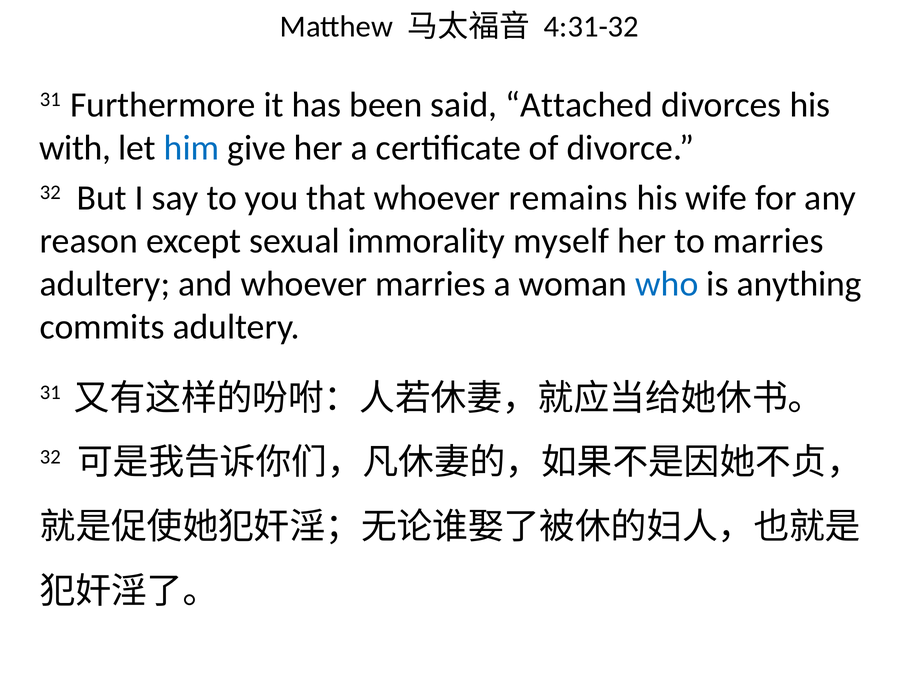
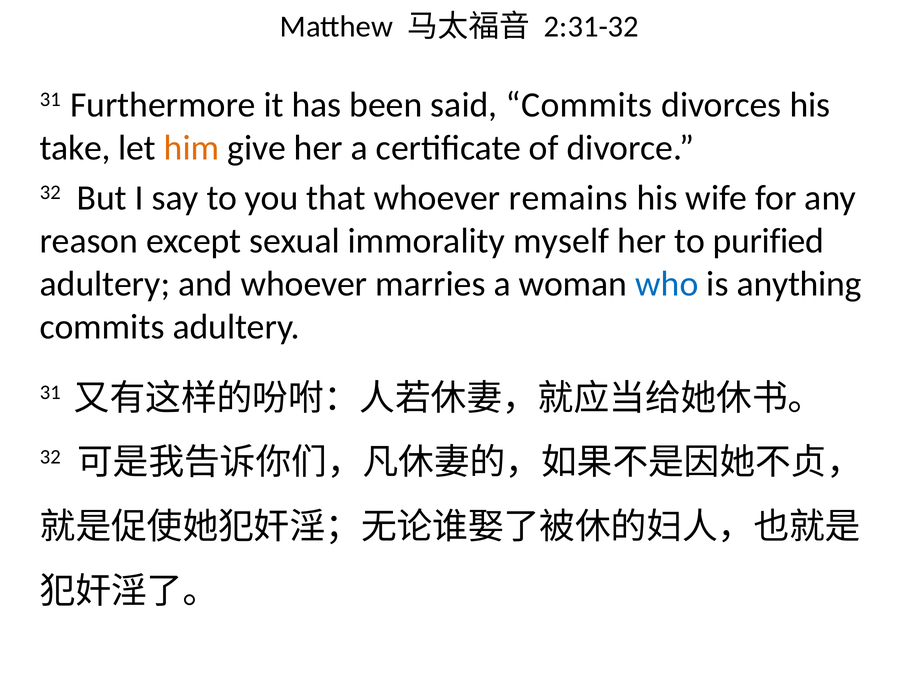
4:31-32: 4:31-32 -> 2:31-32 (591, 27)
said Attached: Attached -> Commits (579, 105)
with: with -> take (75, 148)
him colour: blue -> orange (192, 148)
to marries: marries -> purified (768, 241)
